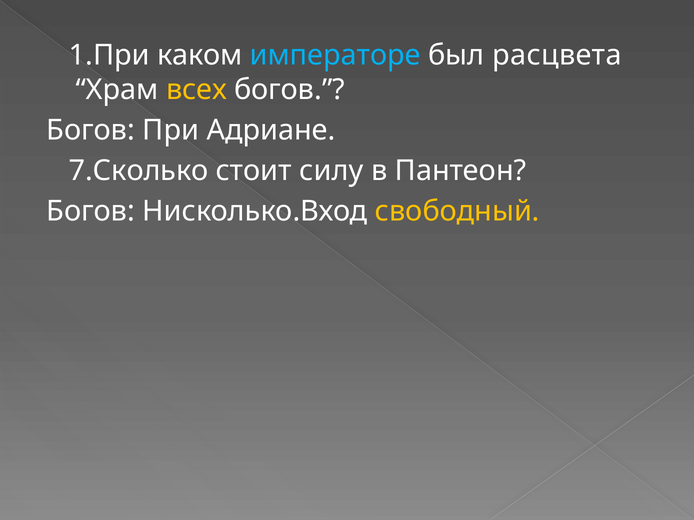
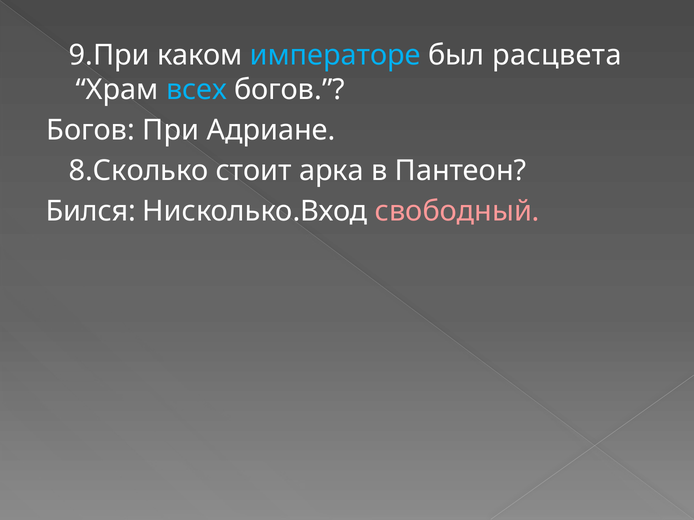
1.При: 1.При -> 9.При (109, 55)
всех colour: yellow -> light blue (196, 90)
7.Сколько: 7.Сколько -> 8.Сколько (139, 171)
силу: силу -> арка (331, 171)
Богов: Богов -> Бился (91, 212)
свободный colour: yellow -> pink (457, 212)
